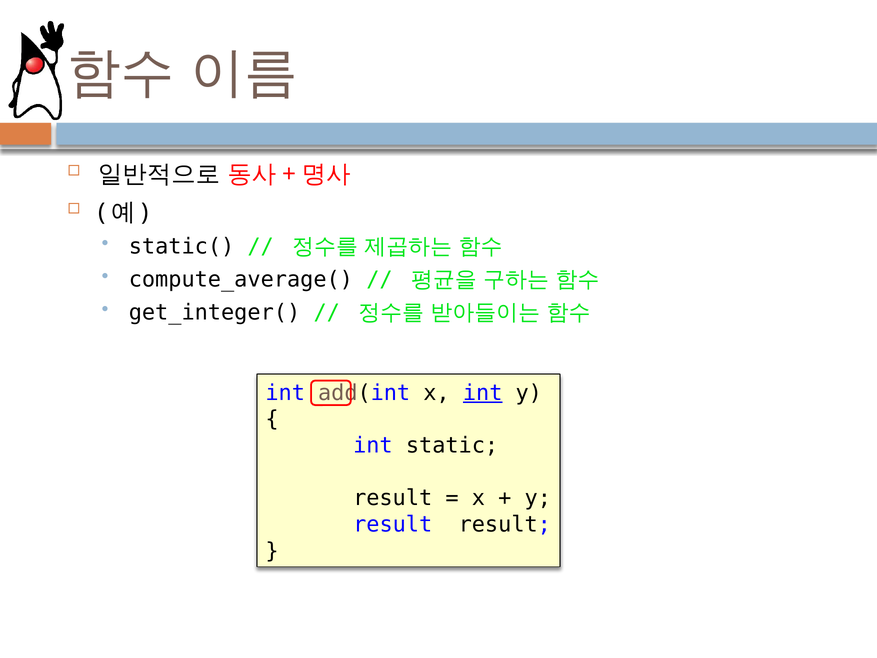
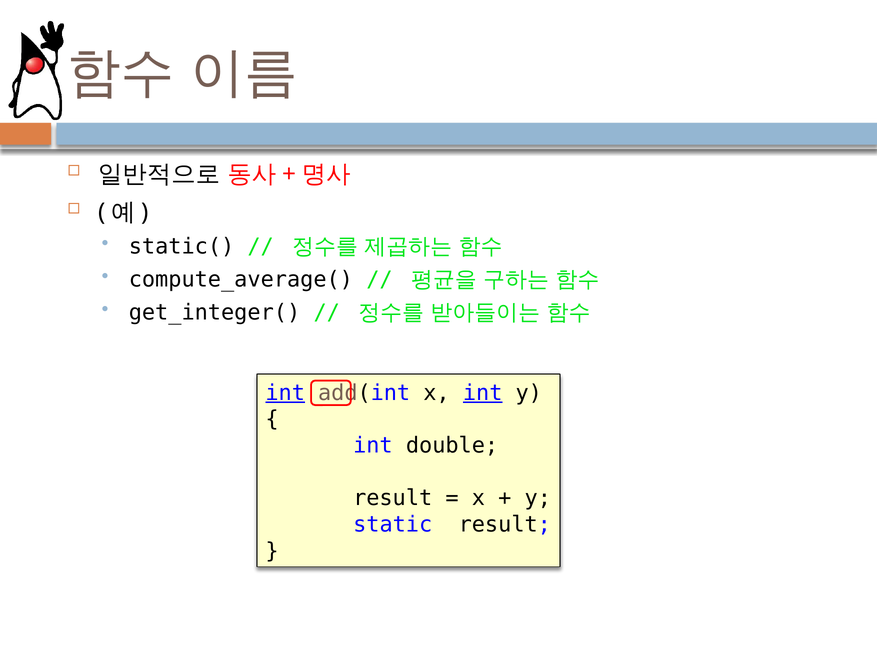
int underline: none -> present (285, 393)
static: static -> double (452, 445)
result: result -> static (393, 524)
